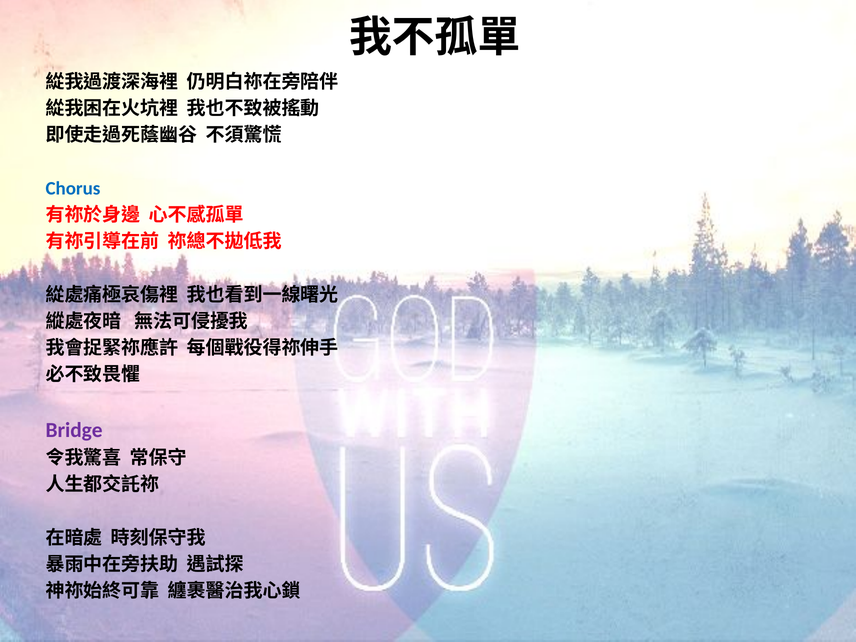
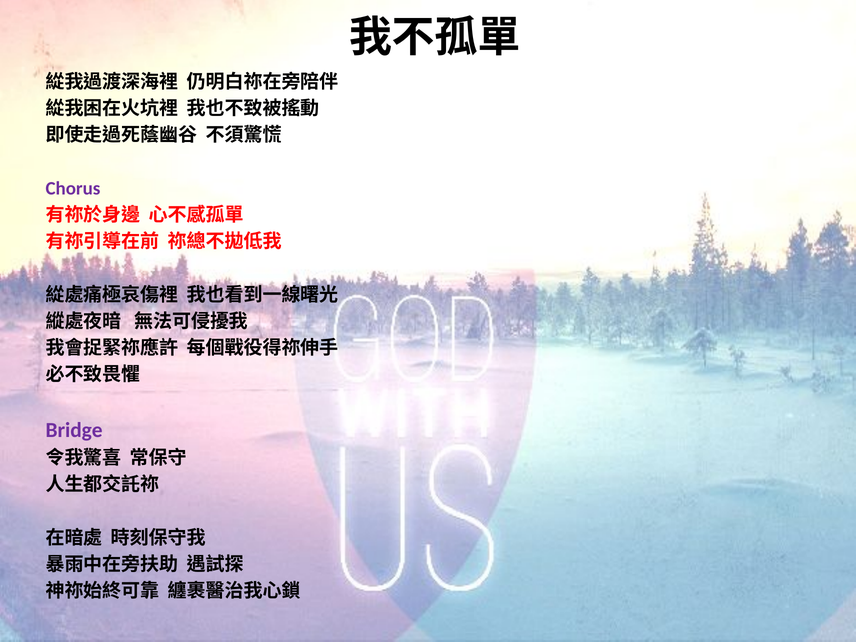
Chorus colour: blue -> purple (73, 188)
